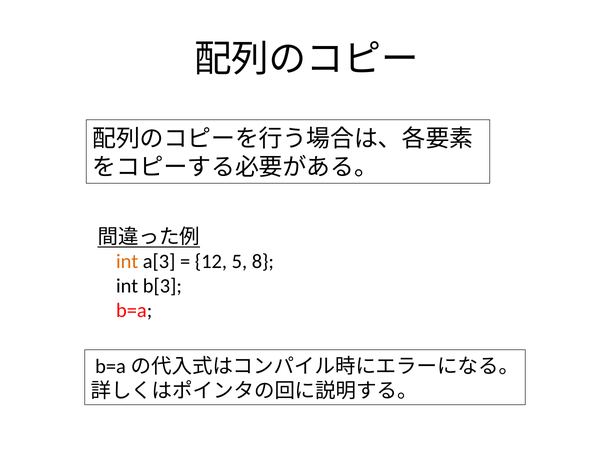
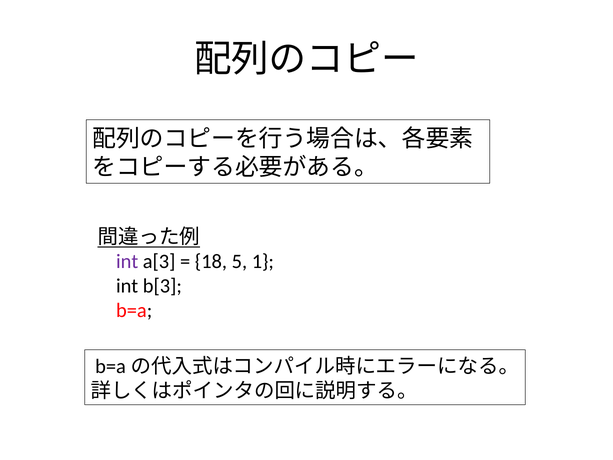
int colour: orange -> purple (127, 262)
12: 12 -> 18 (211, 262)
8: 8 -> 1 (263, 262)
